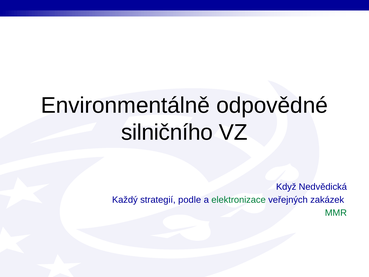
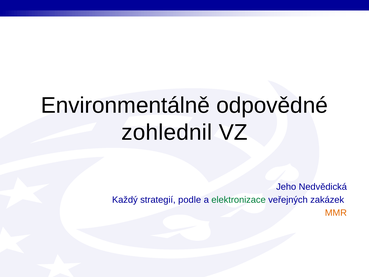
silničního: silničního -> zohlednil (167, 132)
Když: Když -> Jeho (286, 187)
MMR colour: green -> orange (336, 213)
